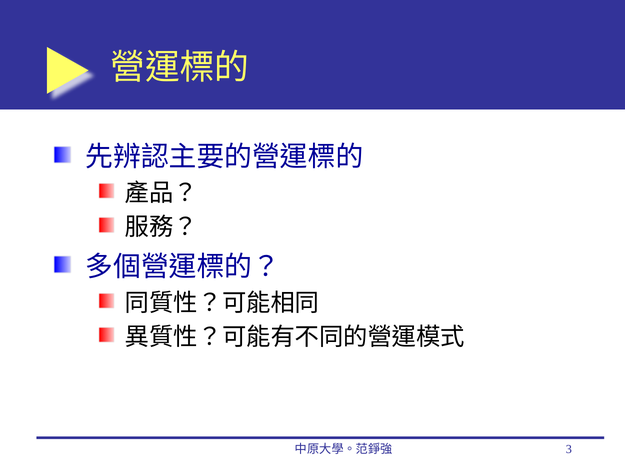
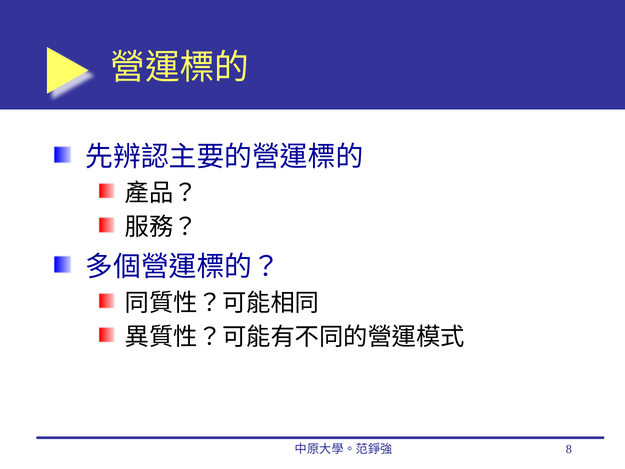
3: 3 -> 8 (569, 449)
